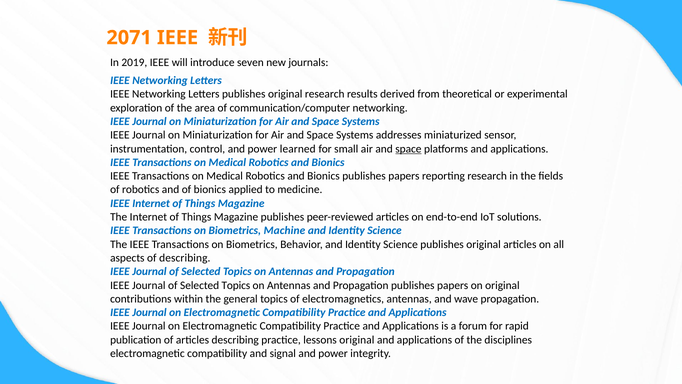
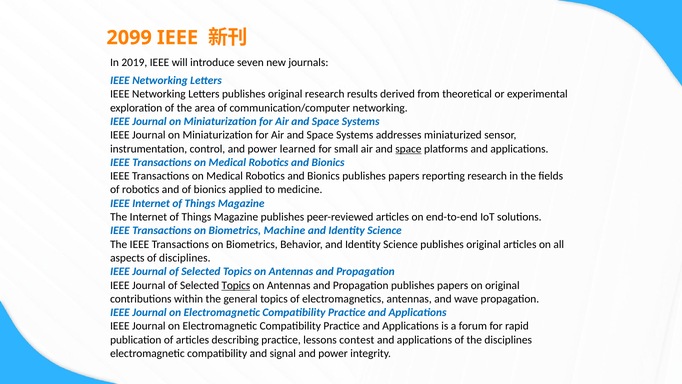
2071: 2071 -> 2099 (129, 38)
of describing: describing -> disciplines (185, 258)
Topics underline: none -> present (236, 285)
lessons original: original -> contest (357, 340)
